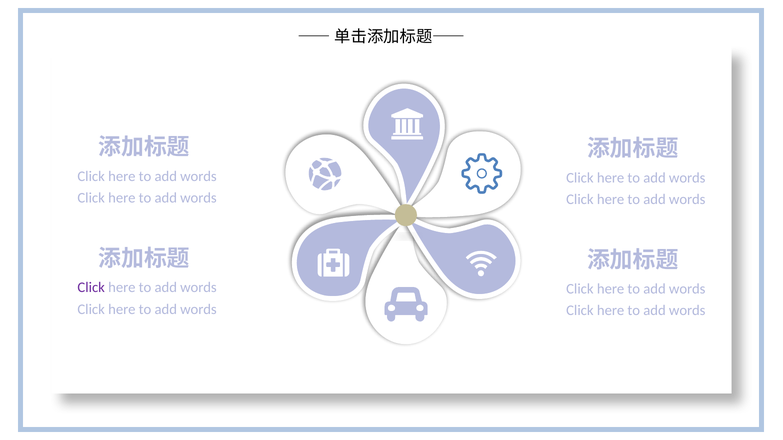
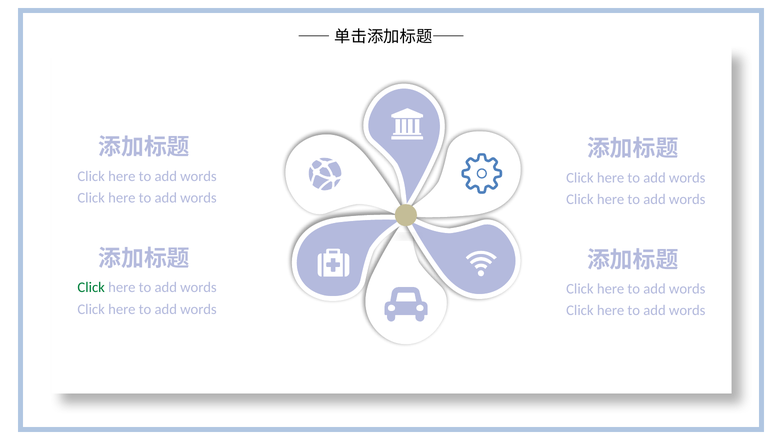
Click colour: purple -> green (91, 288)
